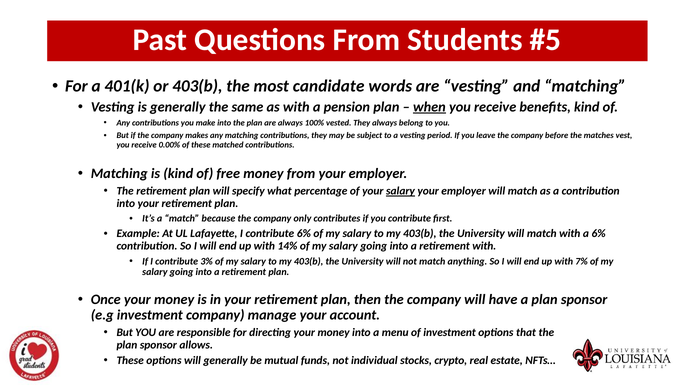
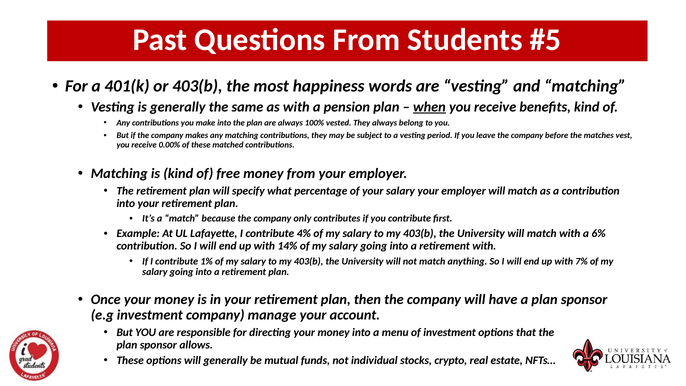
candidate: candidate -> happiness (329, 86)
salary underline: present -> none (400, 191)
contribute 6%: 6% -> 4% (304, 234)
3%: 3% -> 1% (207, 261)
